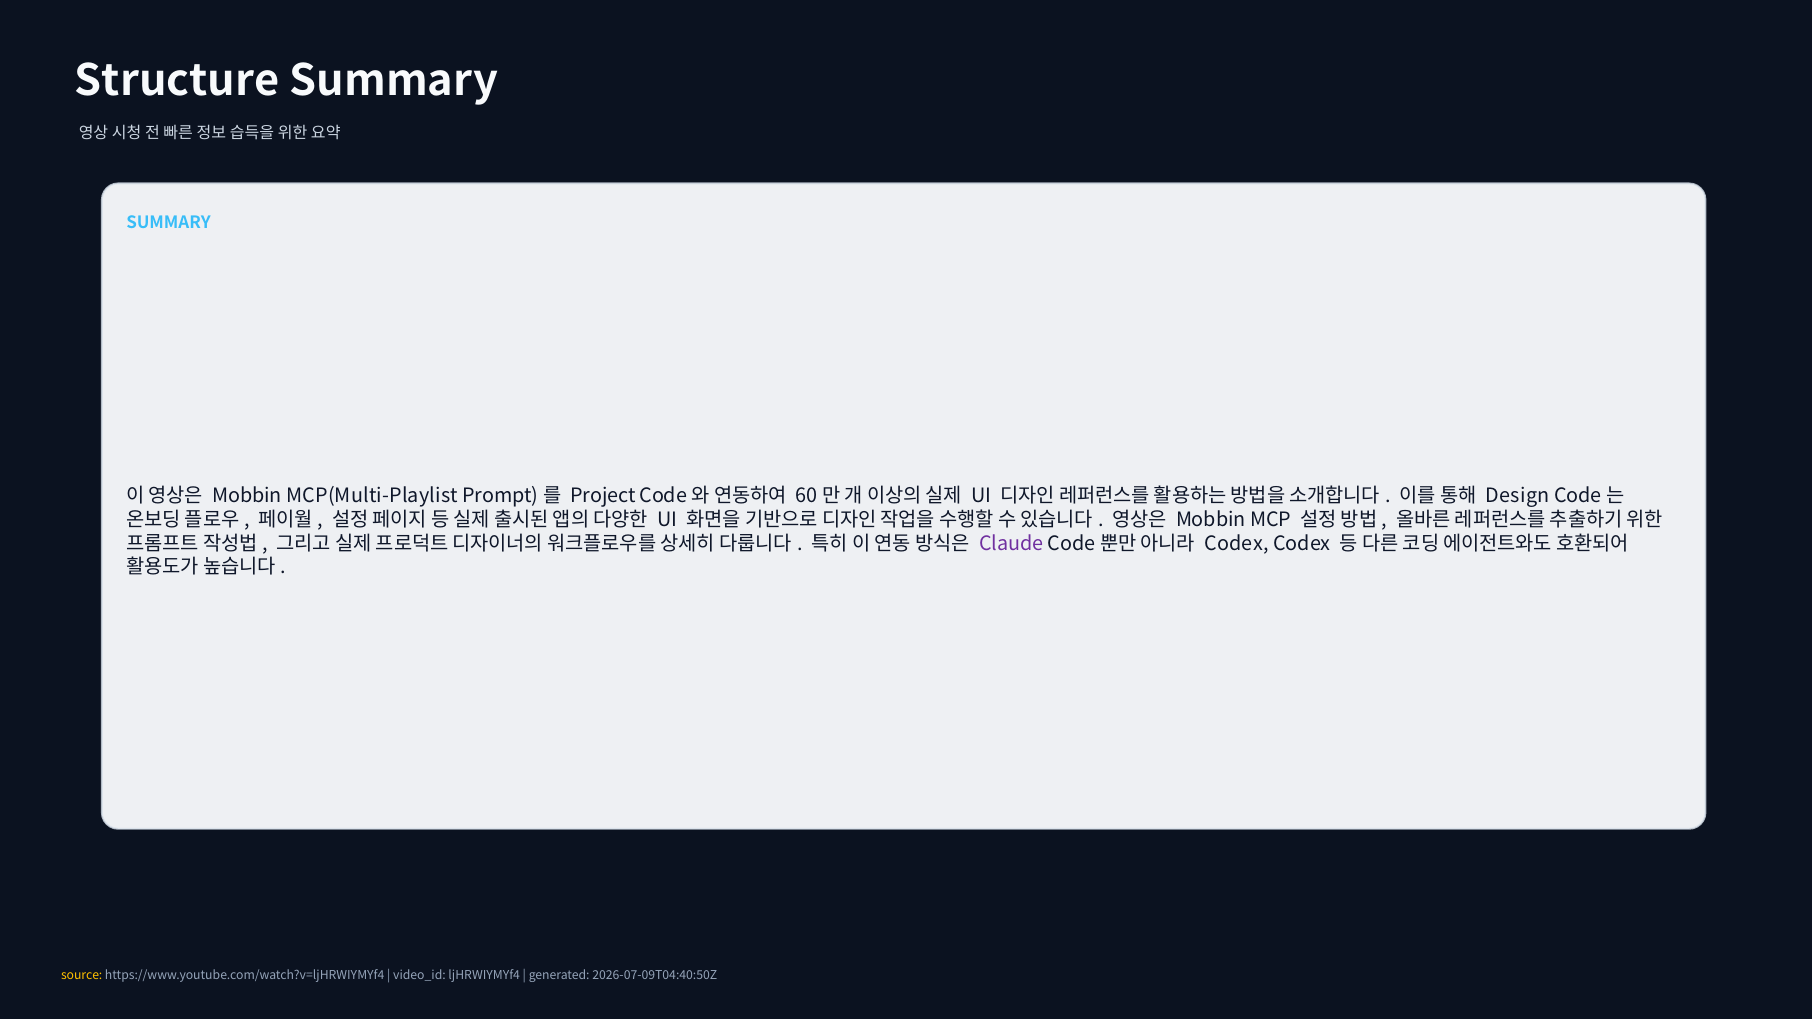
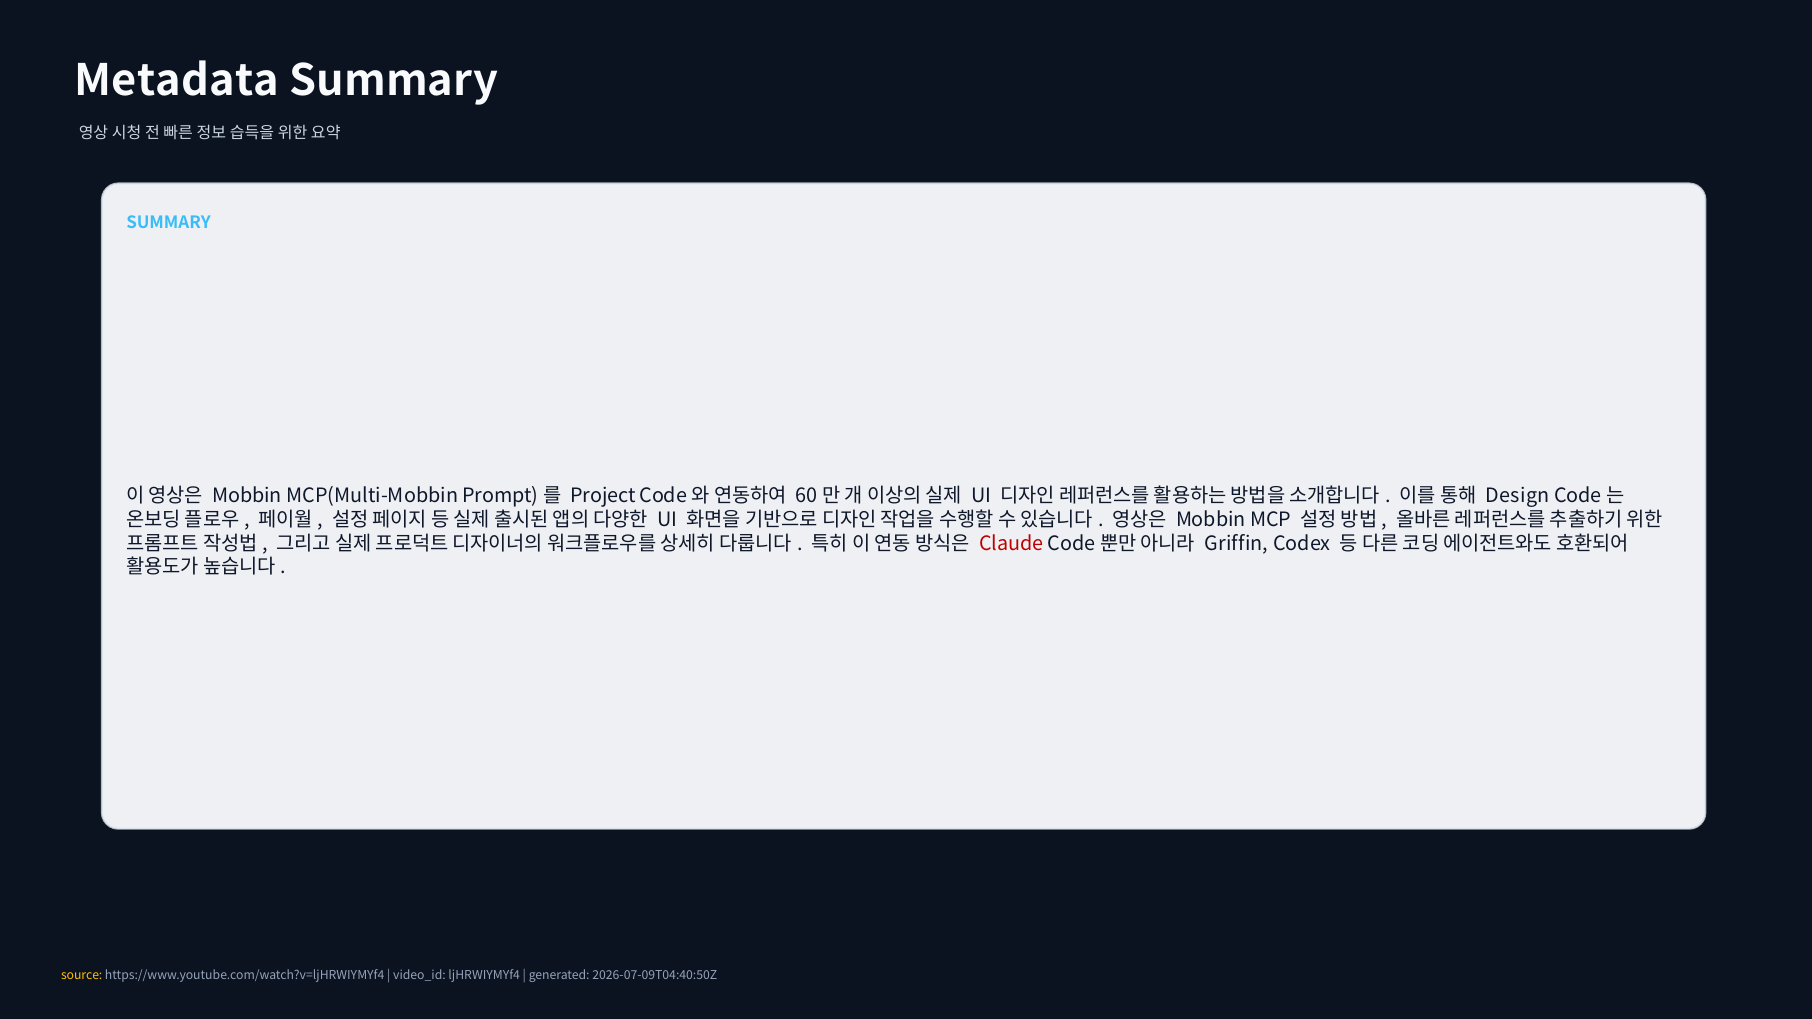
Structure: Structure -> Metadata (177, 81)
MCP(Multi-Playlist: MCP(Multi-Playlist -> MCP(Multi-Mobbin (372, 497)
Claude colour: purple -> red (1011, 544)
Codex: Codex -> Griffin (1236, 544)
